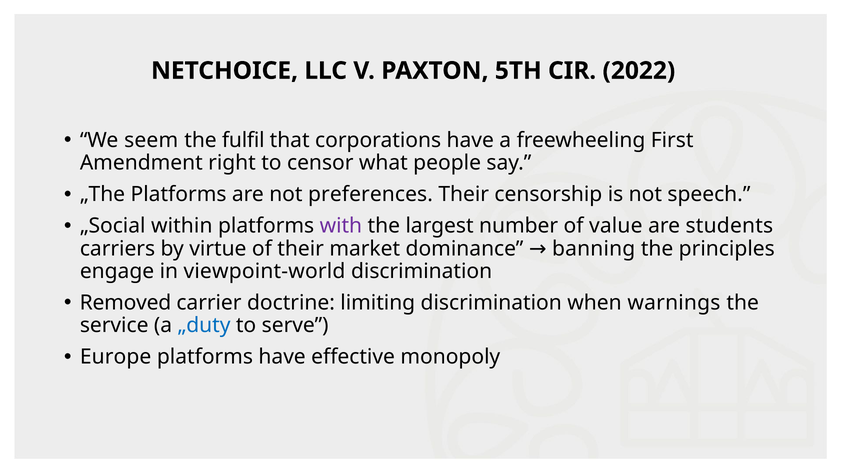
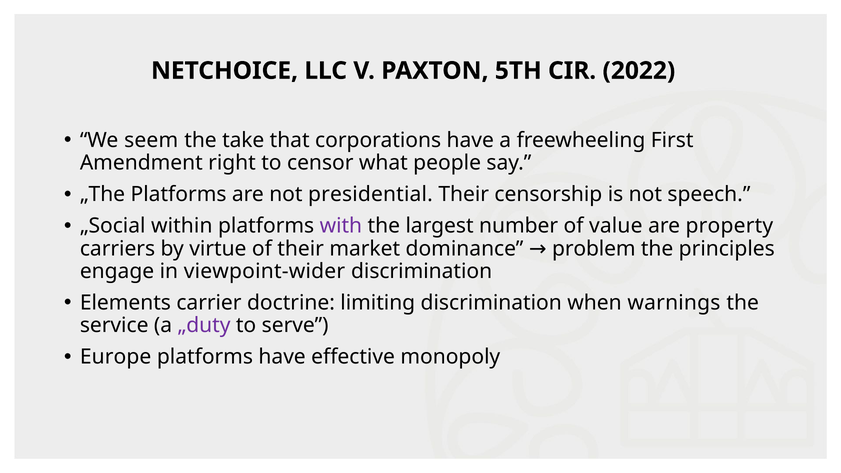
fulfil: fulfil -> take (243, 140)
preferences: preferences -> presidential (370, 194)
students: students -> property (729, 226)
banning: banning -> problem (594, 249)
viewpoint-world: viewpoint-world -> viewpoint-wider (264, 271)
Removed: Removed -> Elements (125, 303)
„duty colour: blue -> purple (204, 325)
